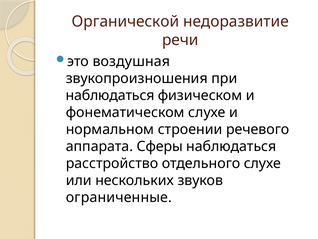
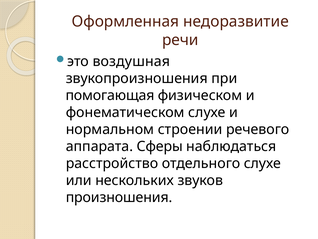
Органической: Органической -> Оформленная (125, 21)
наблюдаться: наблюдаться -> помогающая (110, 95)
ограниченные: ограниченные -> произношения (119, 197)
